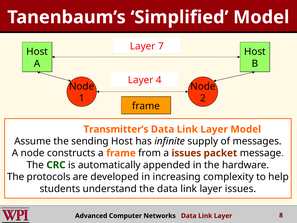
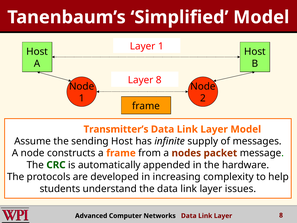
Layer 7: 7 -> 1 (161, 46)
4: 4 -> 8 (159, 80)
a issues: issues -> nodes (186, 153)
